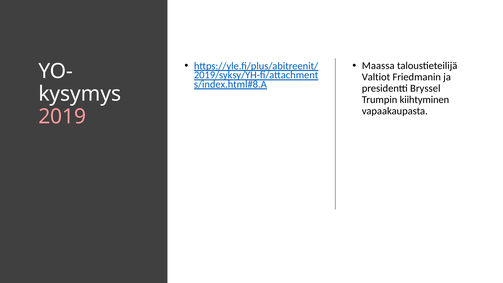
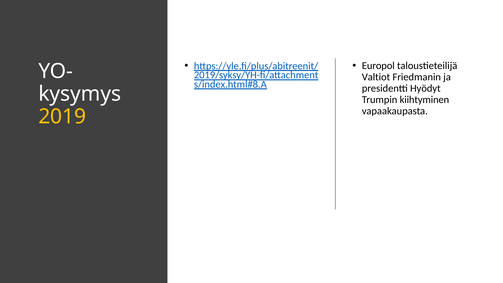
Maassa: Maassa -> Europol (378, 66)
Bryssel: Bryssel -> Hyödyt (425, 88)
2019 colour: pink -> yellow (62, 117)
